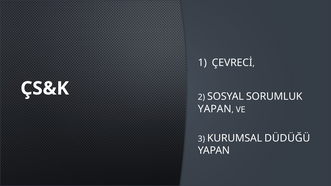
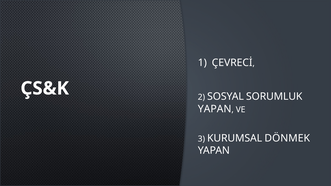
DÜDÜĞÜ: DÜDÜĞÜ -> DÖNMEK (287, 138)
